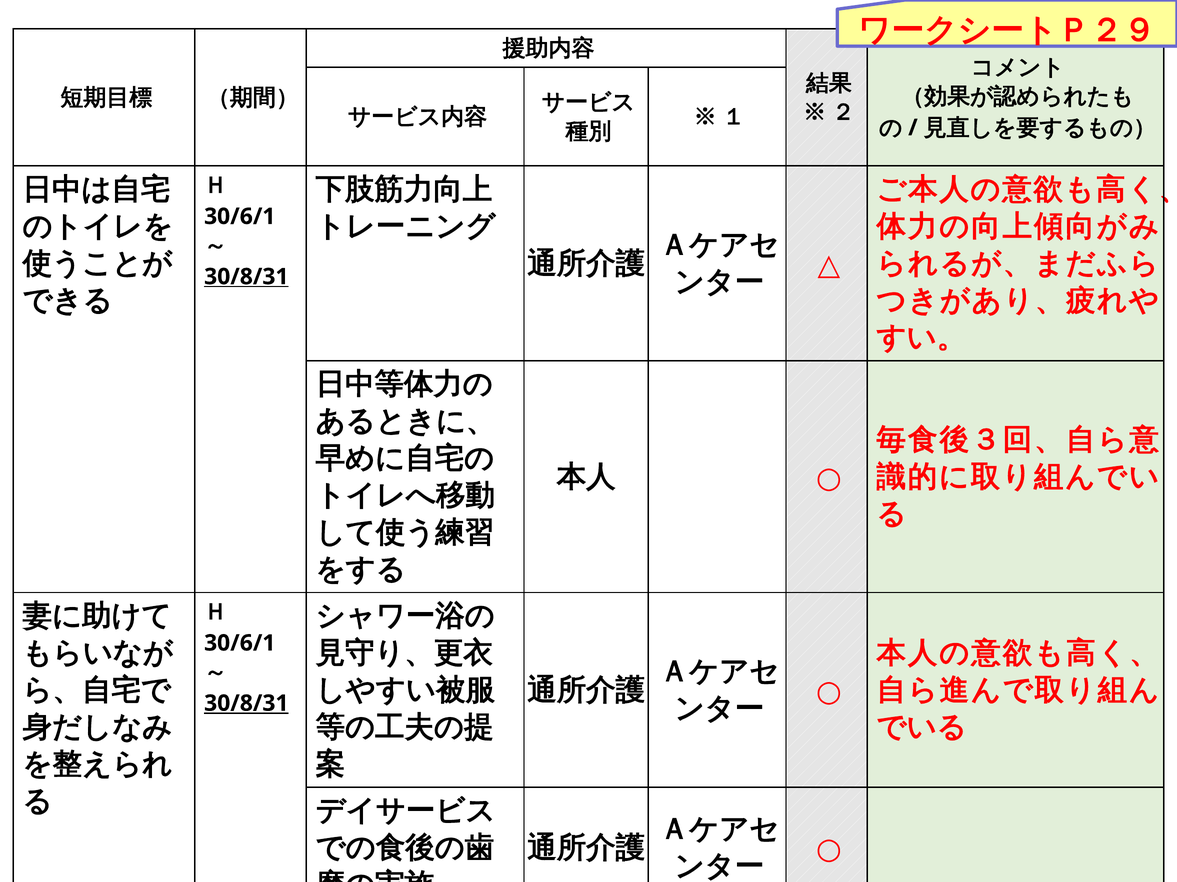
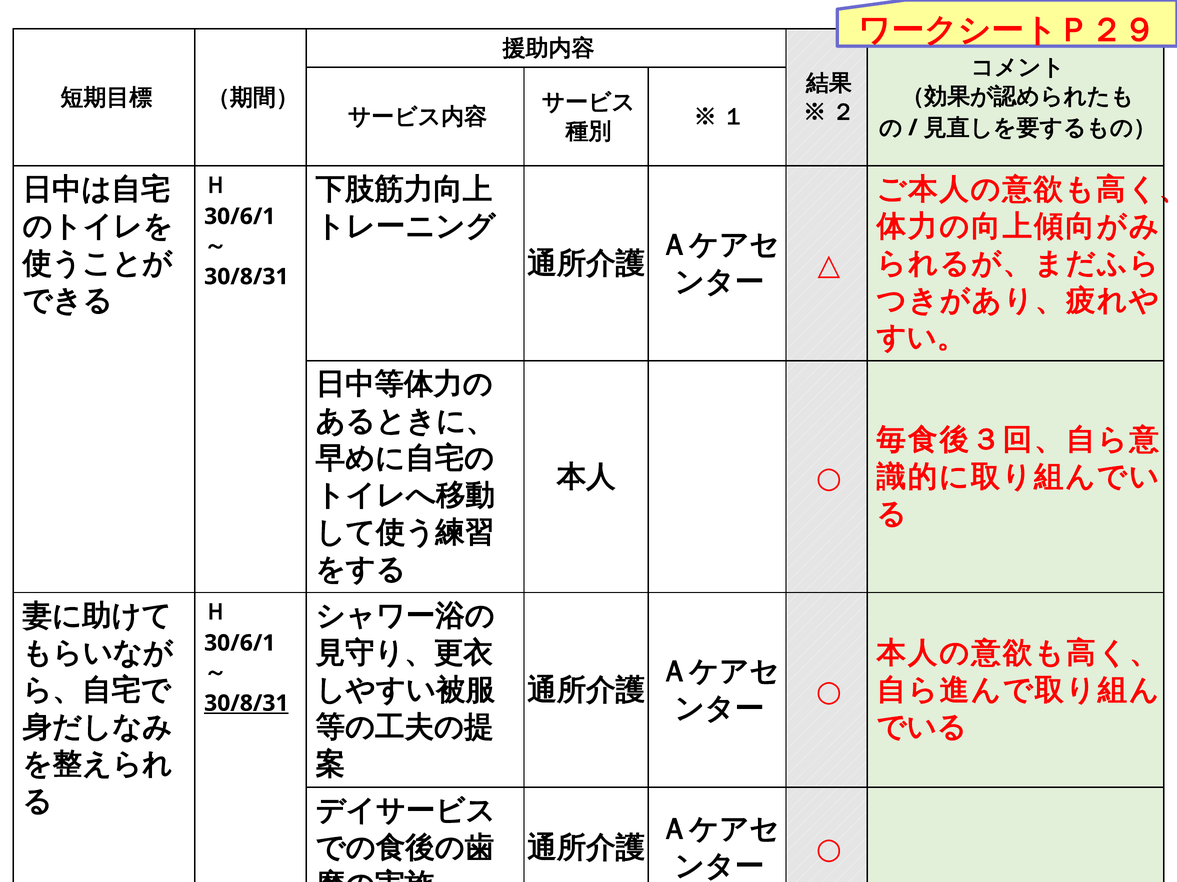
30/8/31 underline: present -> none (246, 277)
